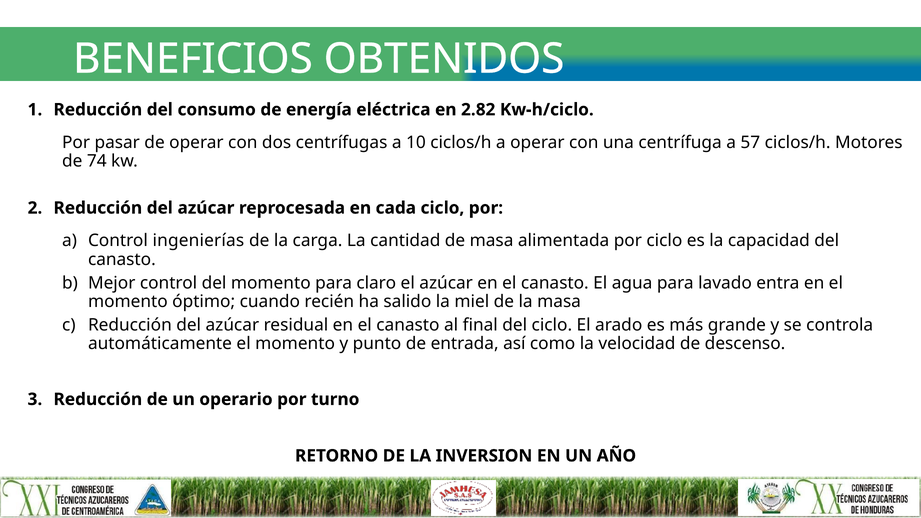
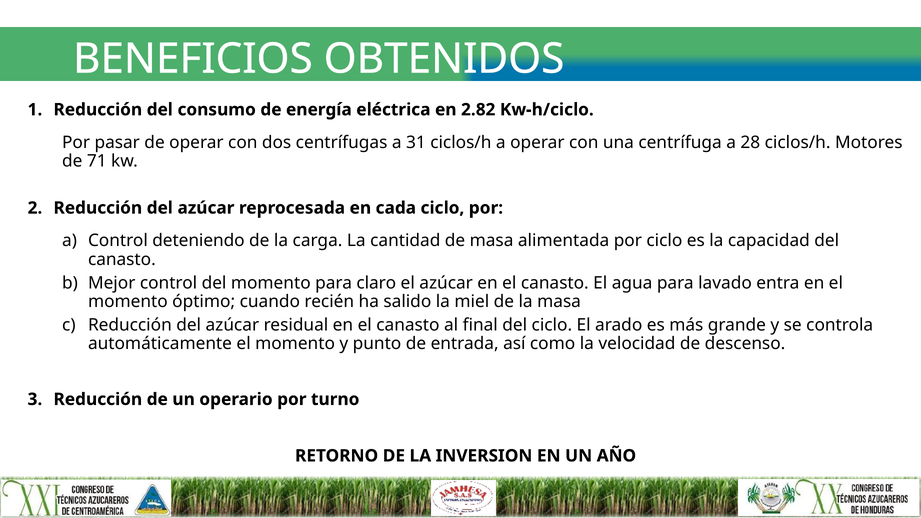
10: 10 -> 31 (416, 142)
57: 57 -> 28 (750, 142)
74: 74 -> 71 (97, 161)
ingenierías: ingenierías -> deteniendo (198, 241)
